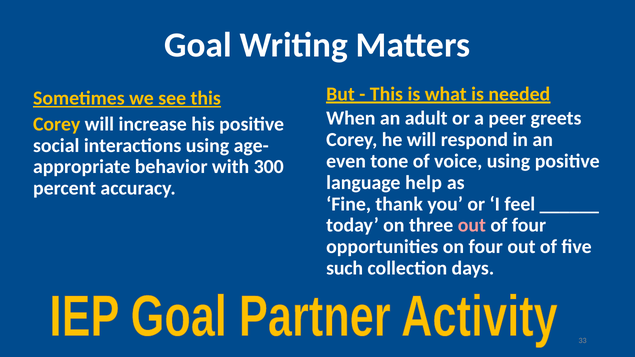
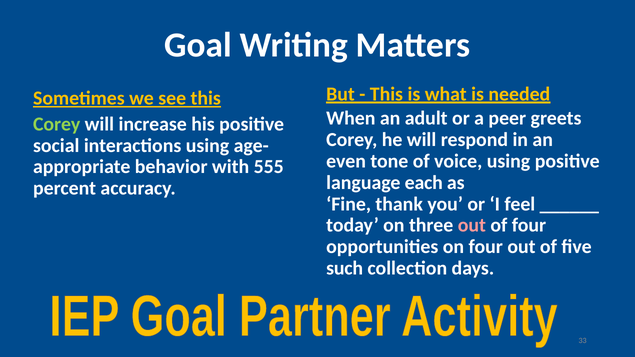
Corey colour: yellow -> light green (57, 124)
300: 300 -> 555 (269, 167)
help: help -> each (424, 183)
